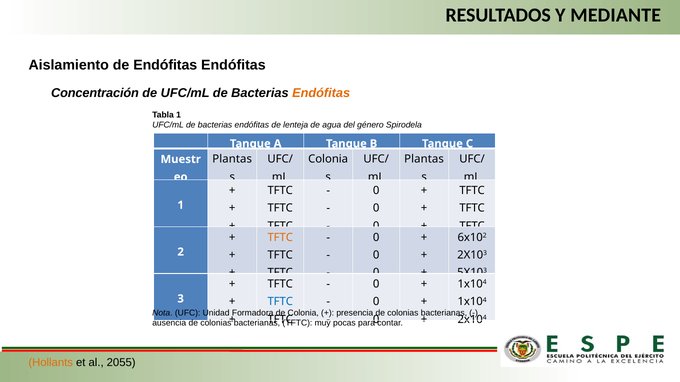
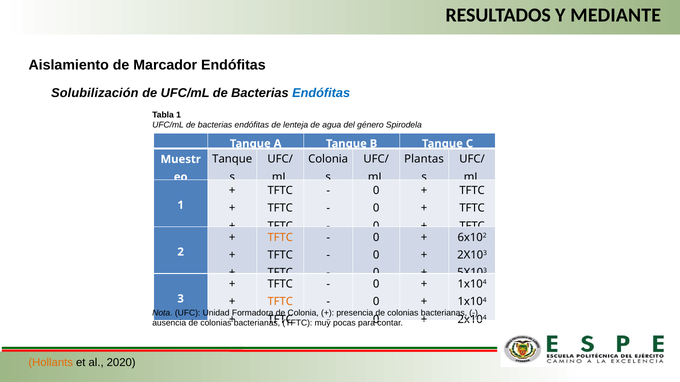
de Endófitas: Endófitas -> Marcador (165, 65)
Concentración: Concentración -> Solubilización (95, 93)
Endófitas colour: orange -> blue (321, 93)
Plantas: Plantas -> Tanque (232, 159)
TFTC colour: blue -> orange (280, 302)
2055: 2055 -> 2020 (121, 363)
